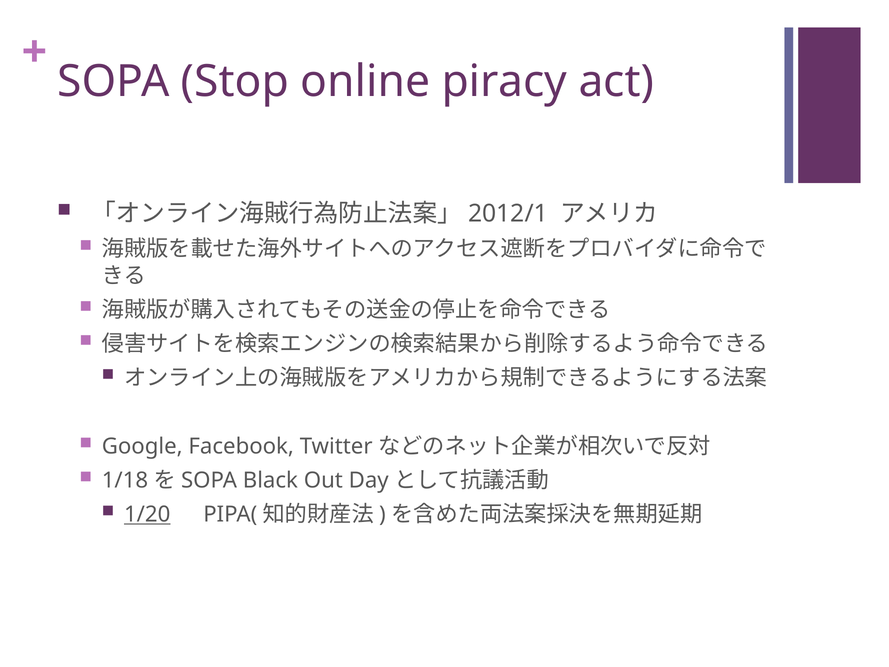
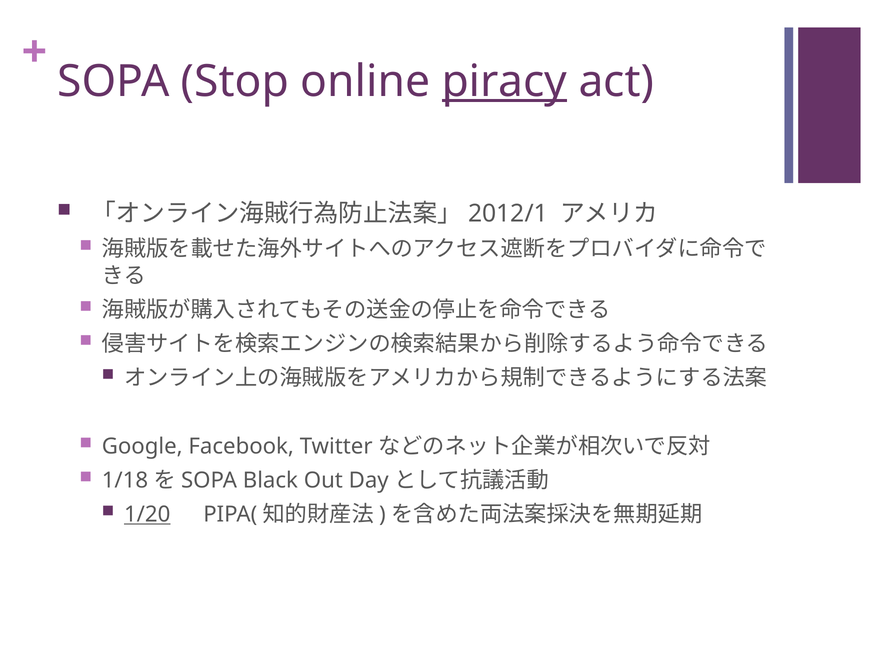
piracy underline: none -> present (504, 81)
